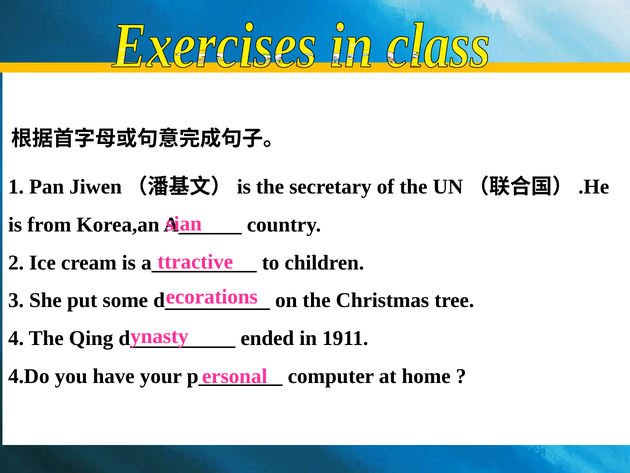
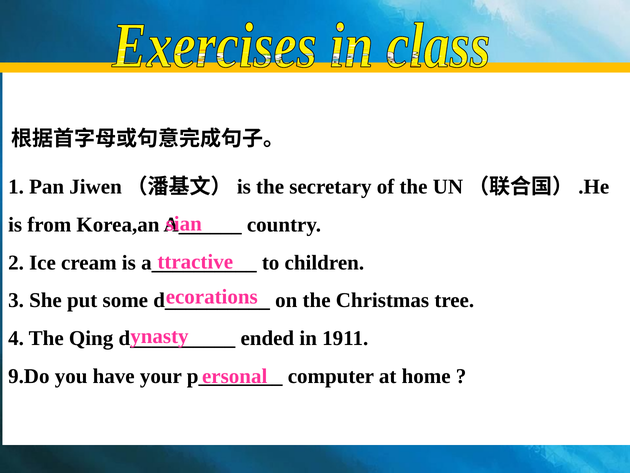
4.Do: 4.Do -> 9.Do (29, 376)
